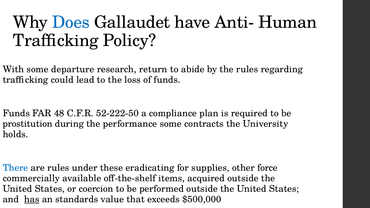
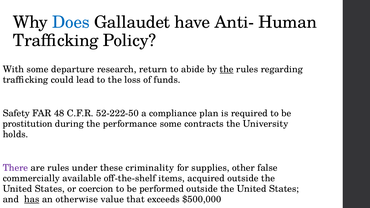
the underline: none -> present (227, 69)
Funds: Funds -> Safety (16, 113)
There colour: blue -> purple (15, 168)
eradicating: eradicating -> criminality (150, 168)
force: force -> false (267, 168)
standards: standards -> otherwise (77, 199)
